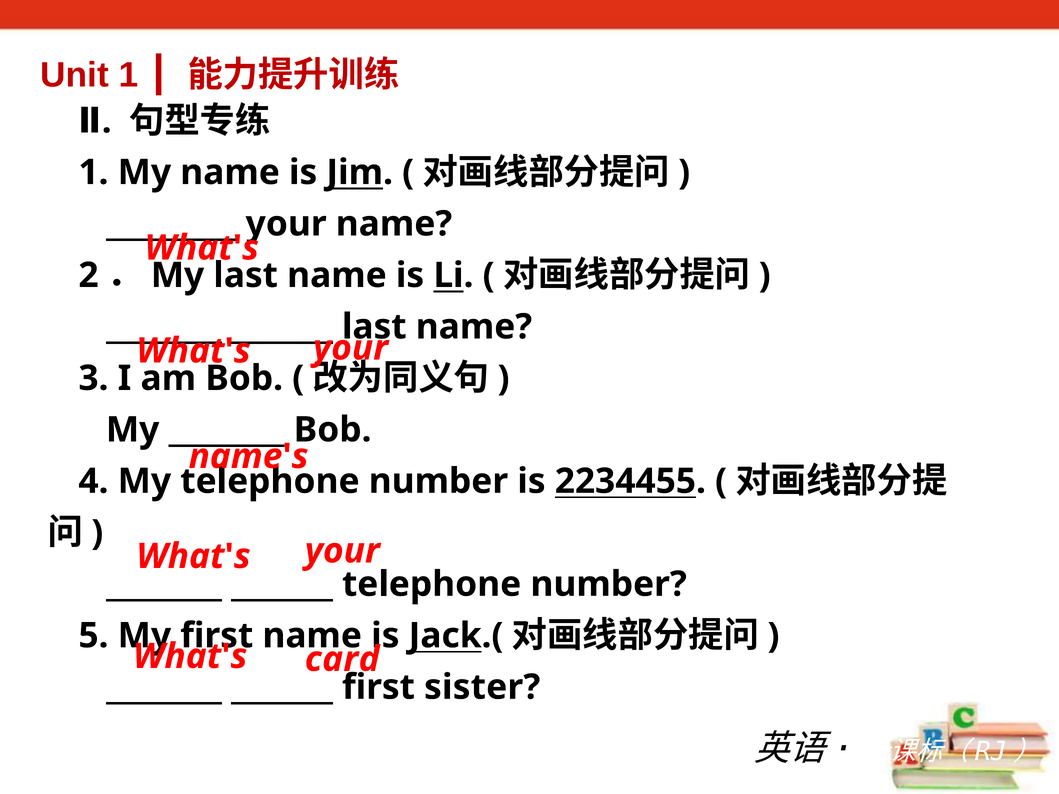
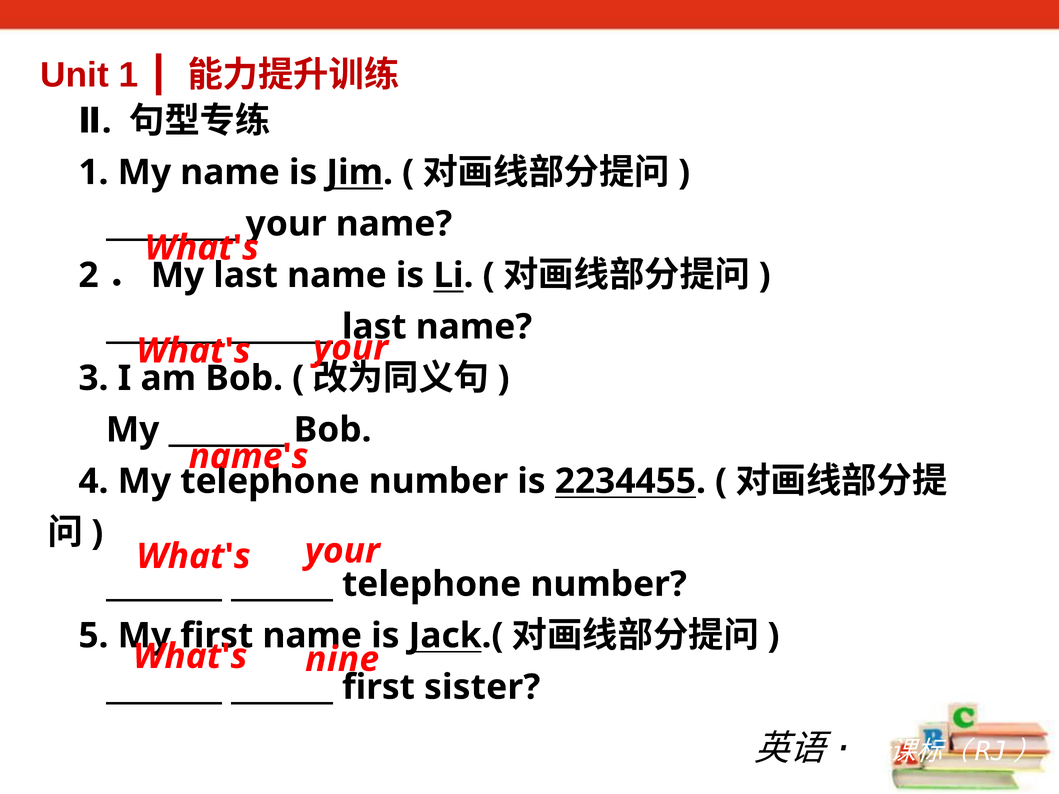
card: card -> nine (342, 659)
